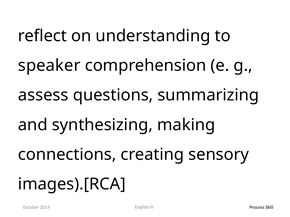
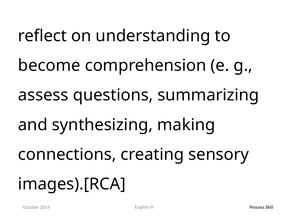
speaker: speaker -> become (49, 66)
